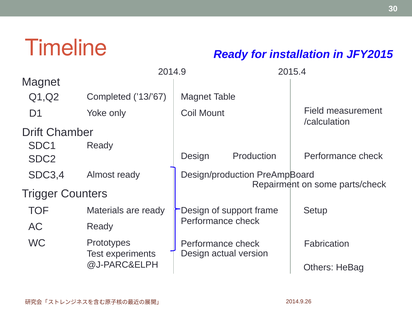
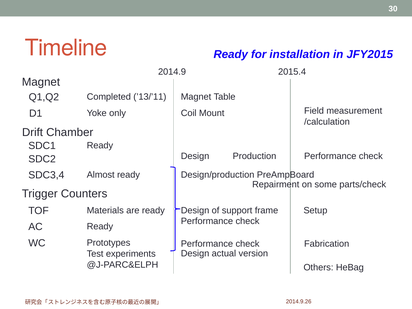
’13/’67: ’13/’67 -> ’13/’11 (150, 97)
